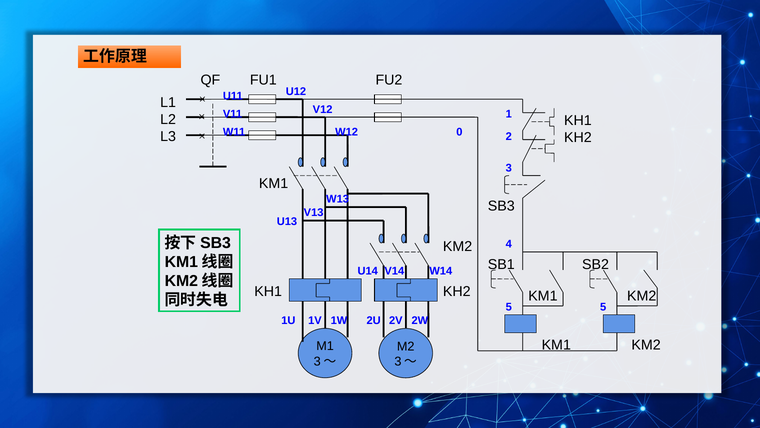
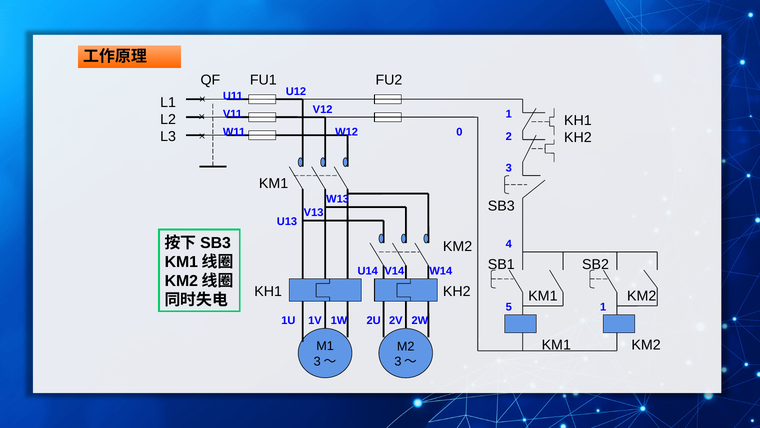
5 5: 5 -> 1 (603, 307)
